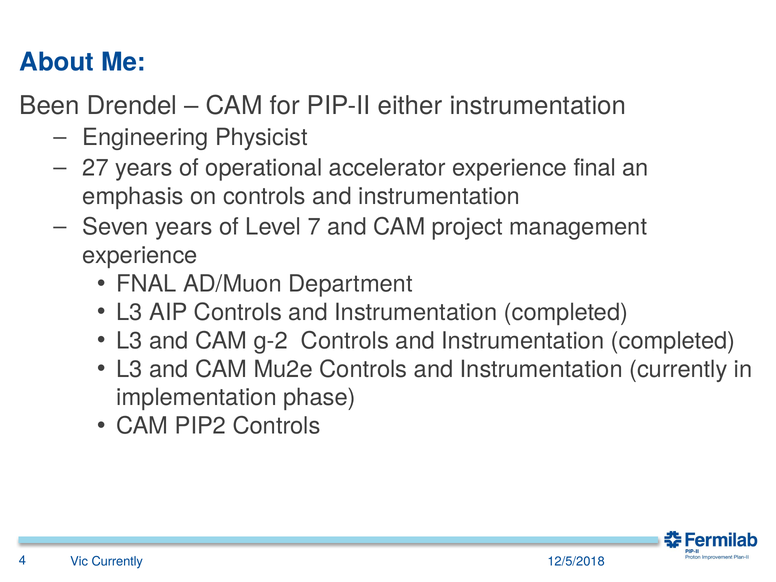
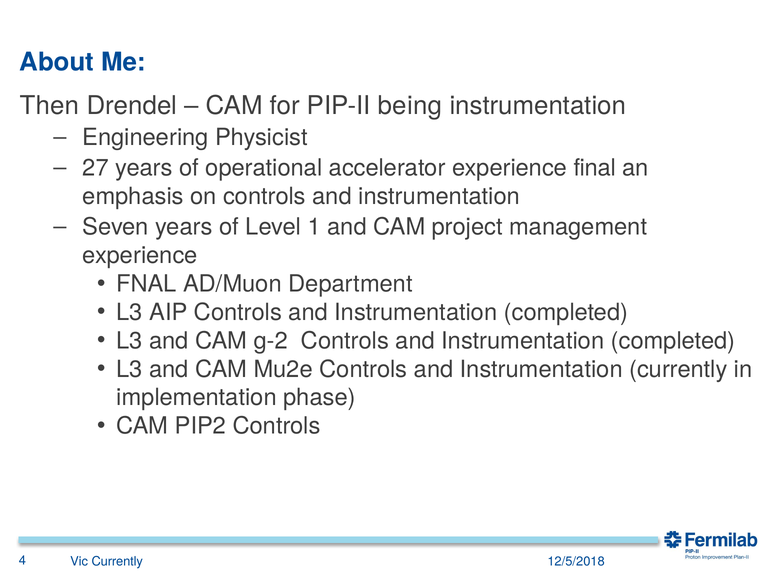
Been: Been -> Then (49, 106)
either: either -> being (410, 106)
7: 7 -> 1 (314, 227)
